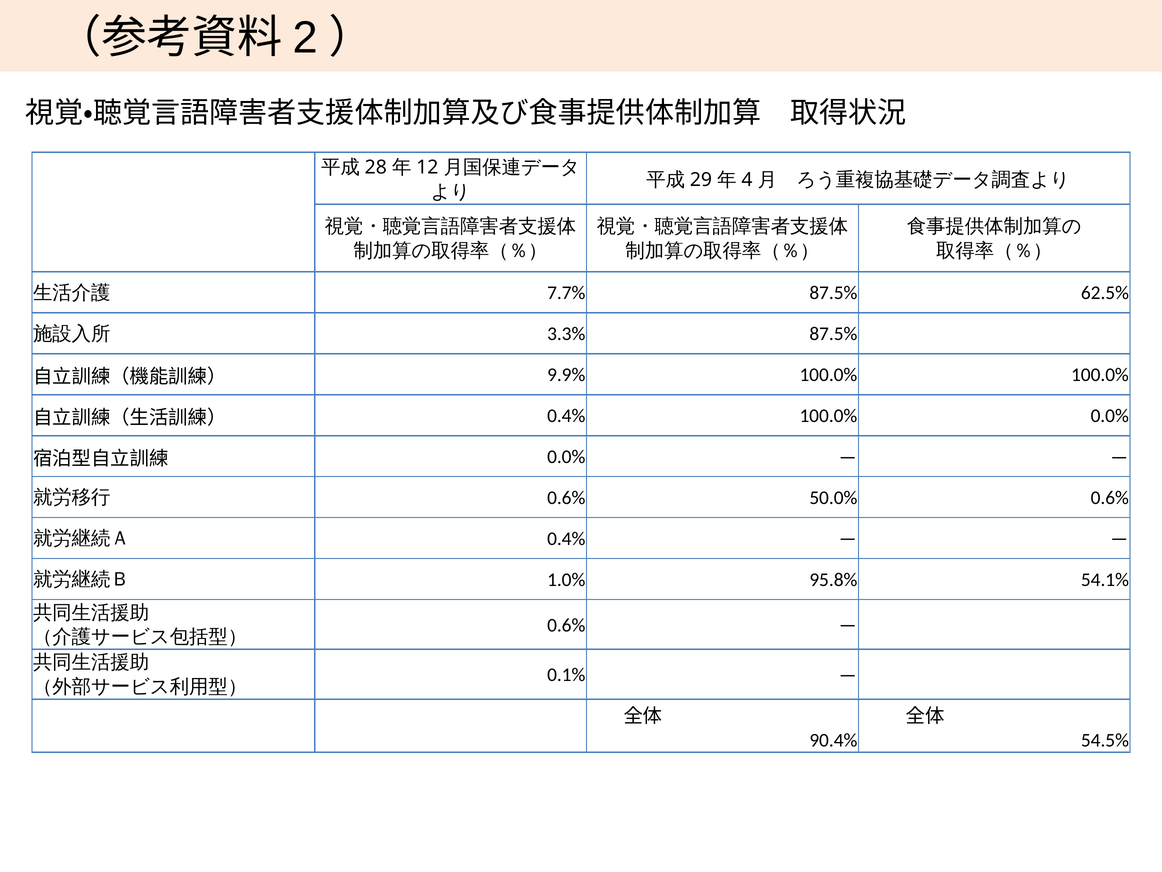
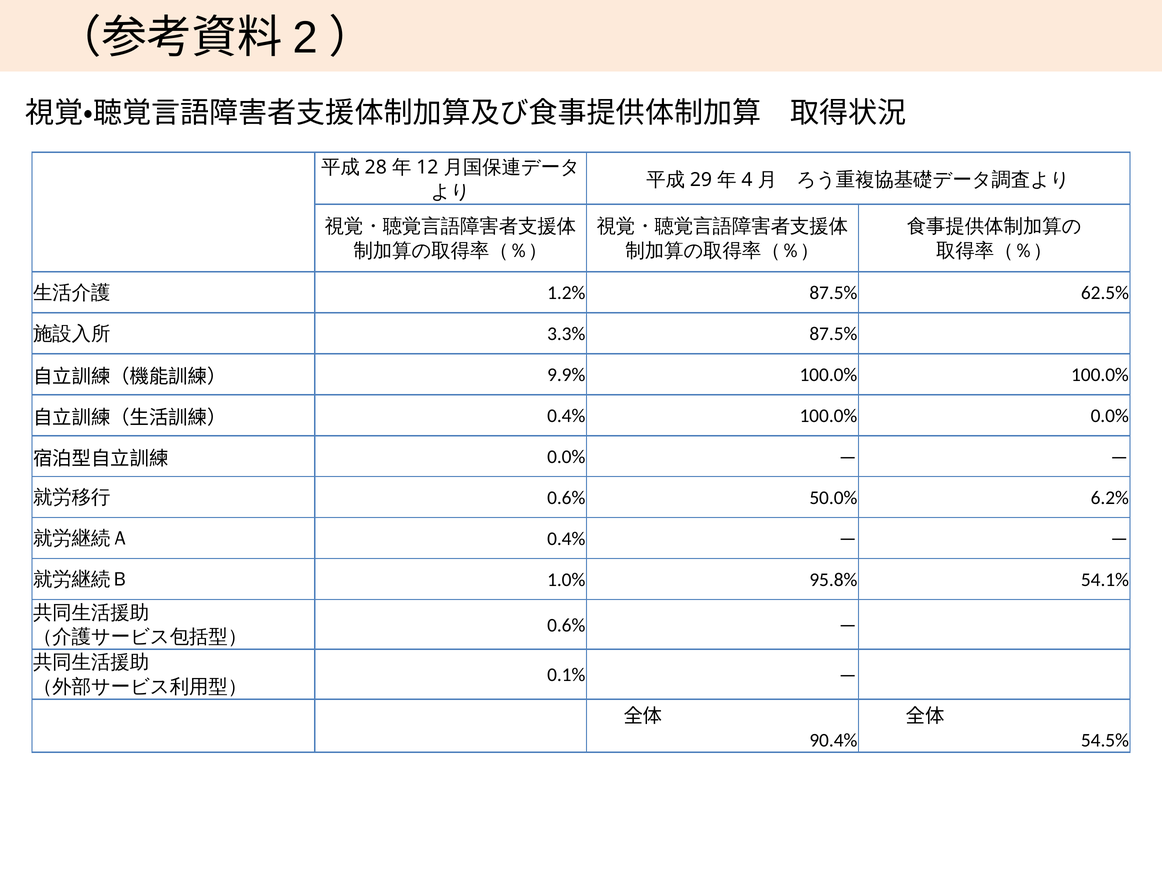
7.7%: 7.7% -> 1.2% (566, 293)
50.0% 0.6%: 0.6% -> 6.2% (1110, 497)
